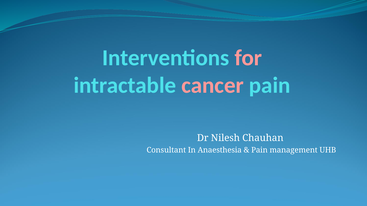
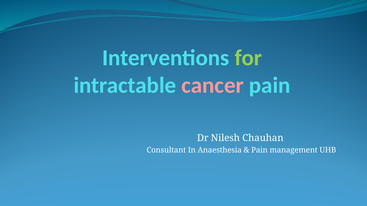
for colour: pink -> light green (248, 58)
